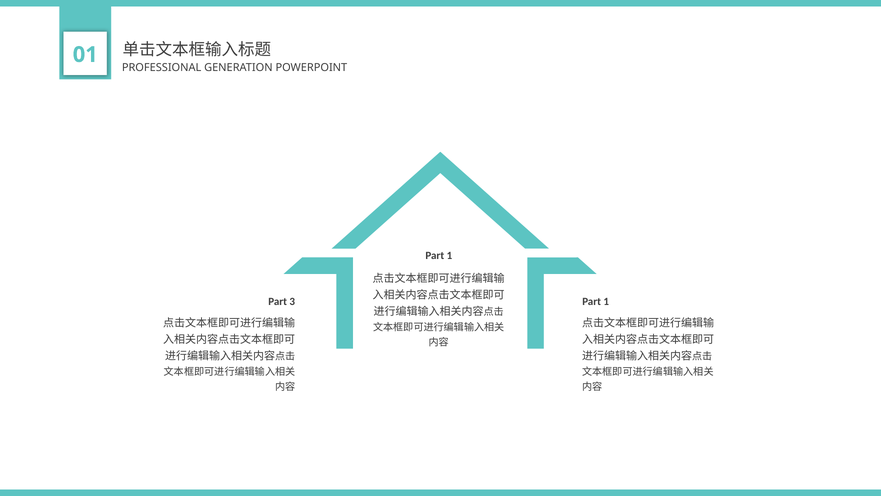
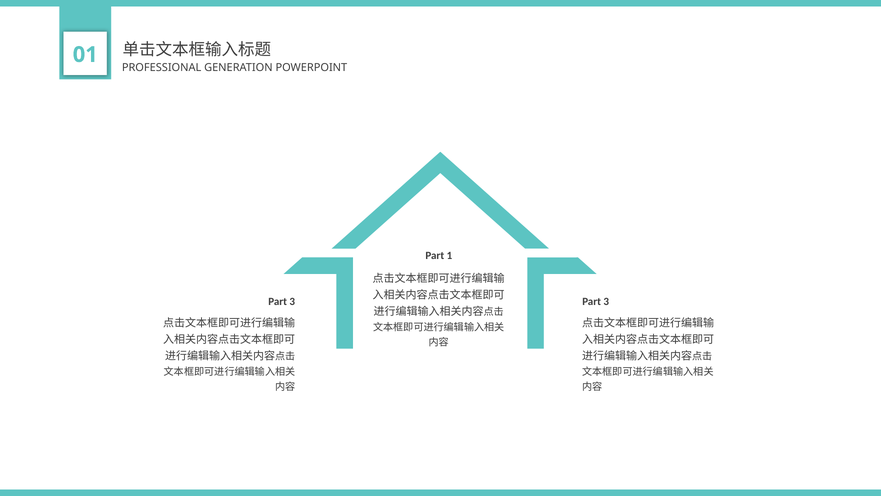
1: 1 -> 3 (606, 301)
